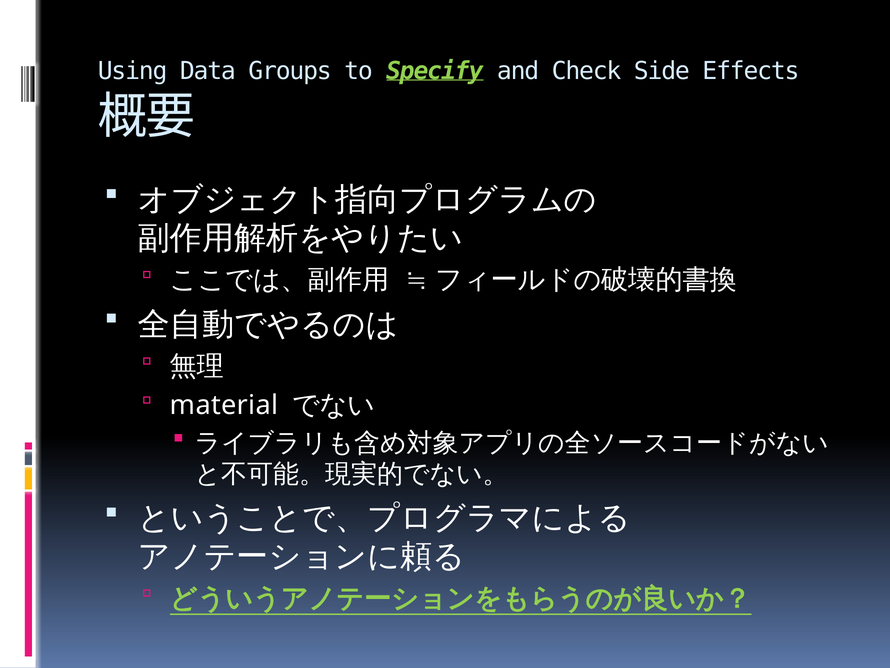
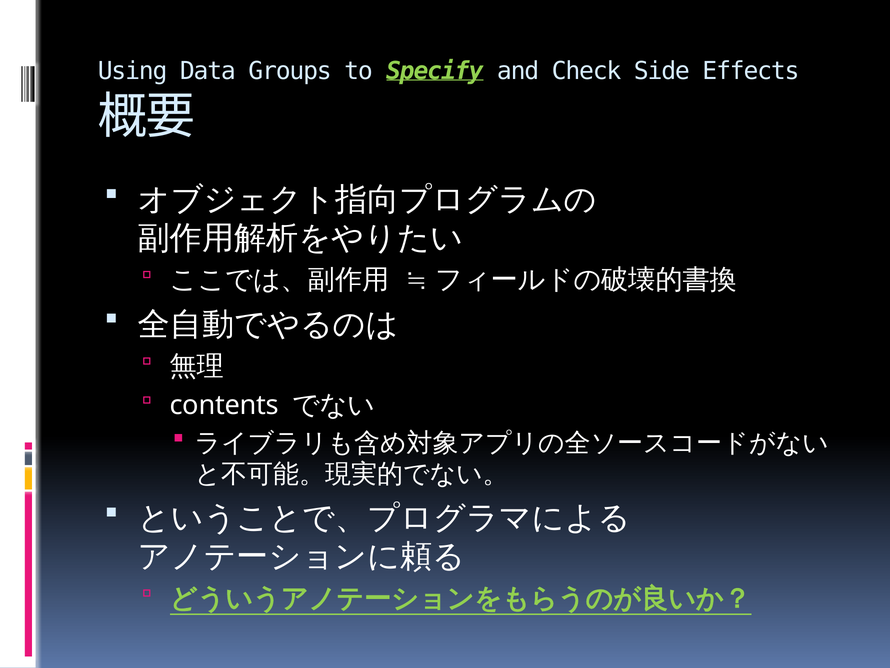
material: material -> contents (224, 405)
